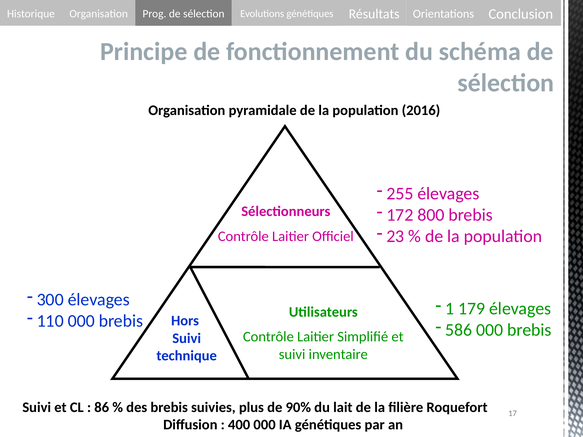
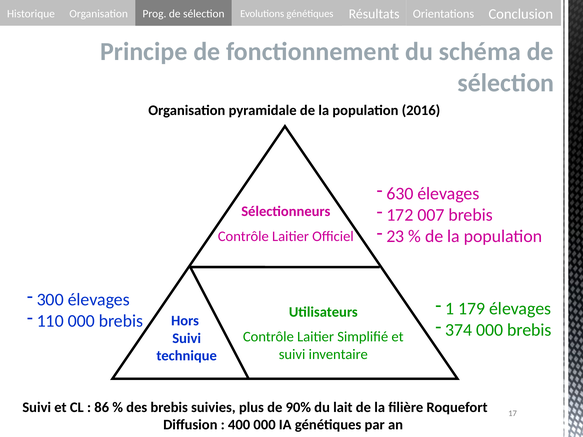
255: 255 -> 630 (400, 194)
800: 800 -> 007 (431, 215)
586: 586 -> 374 (459, 330)
